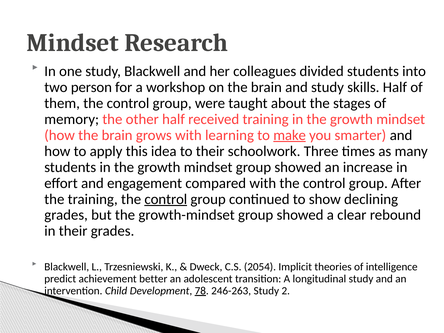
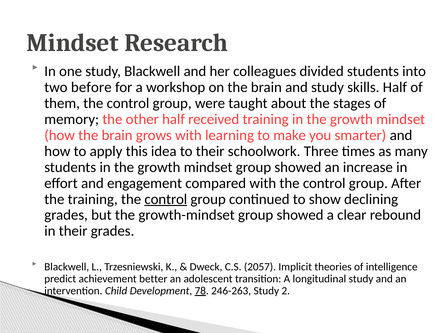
person: person -> before (91, 87)
make underline: present -> none (290, 135)
2054: 2054 -> 2057 (260, 267)
